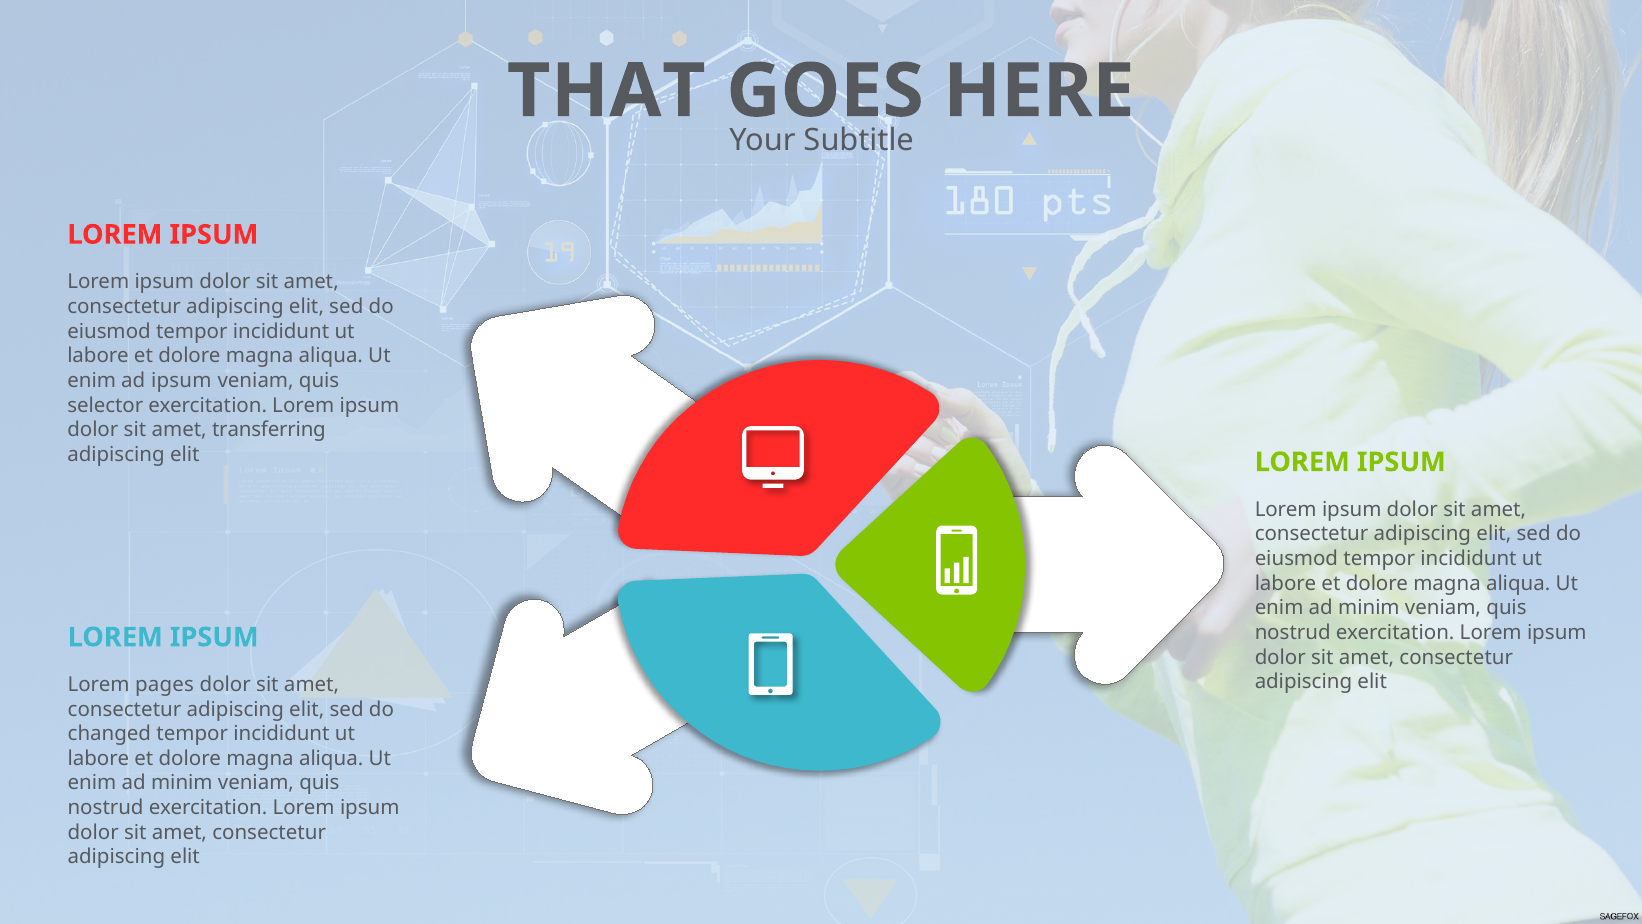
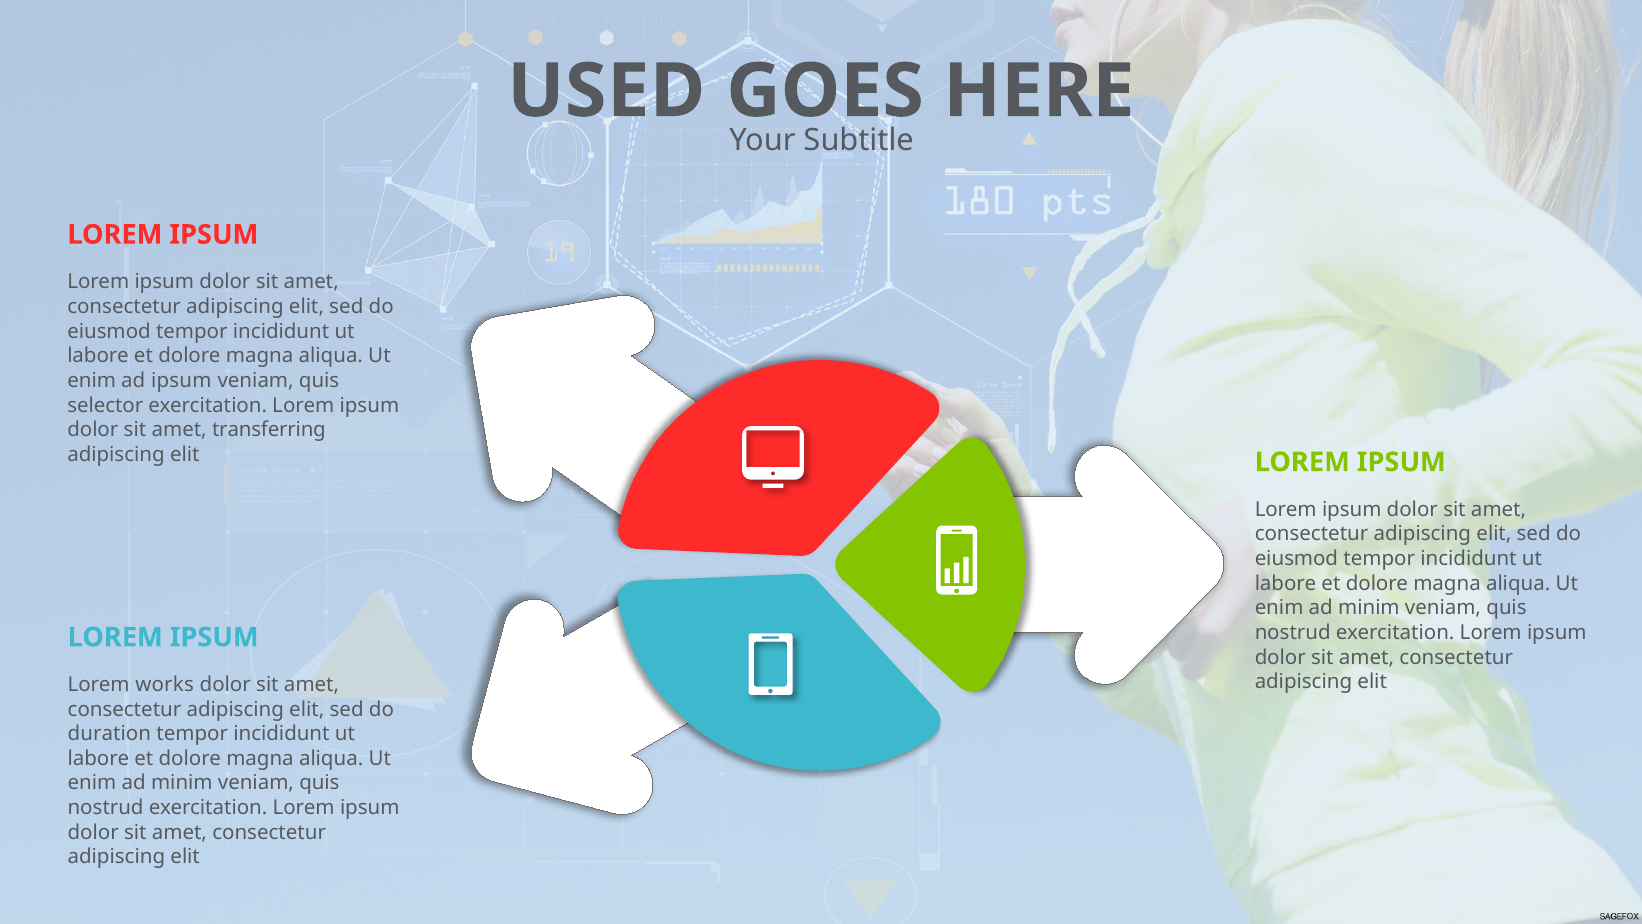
THAT: THAT -> USED (606, 91)
pages: pages -> works (165, 684)
changed: changed -> duration (109, 734)
